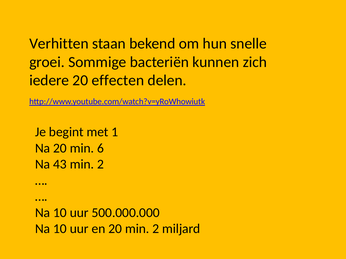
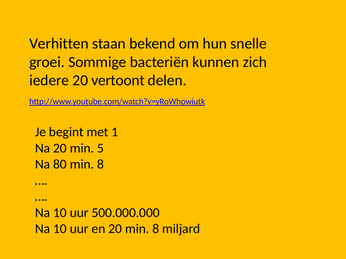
effecten: effecten -> vertoont (118, 81)
6: 6 -> 5 (100, 148)
43: 43 -> 80 (60, 165)
2: 2 -> 8 (100, 165)
20 min 2: 2 -> 8 (156, 229)
